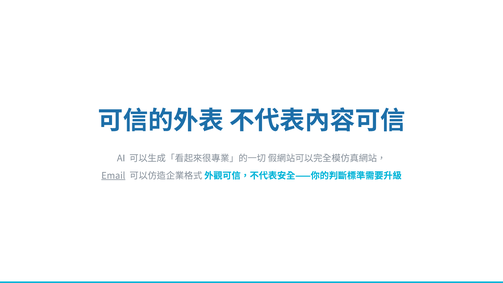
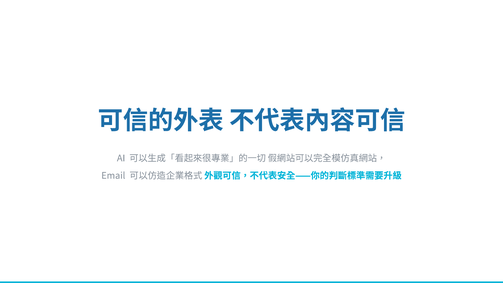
Email underline: present -> none (113, 176)
